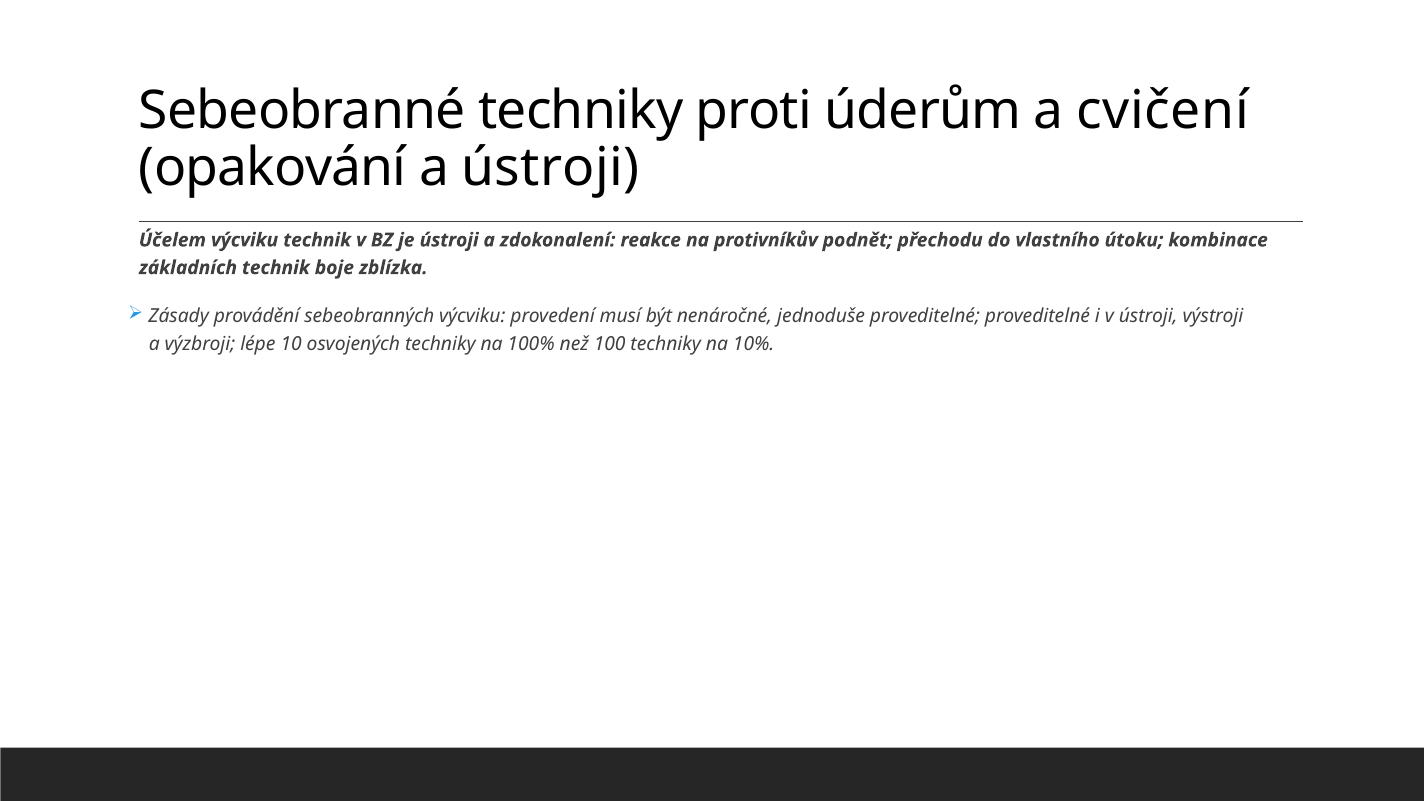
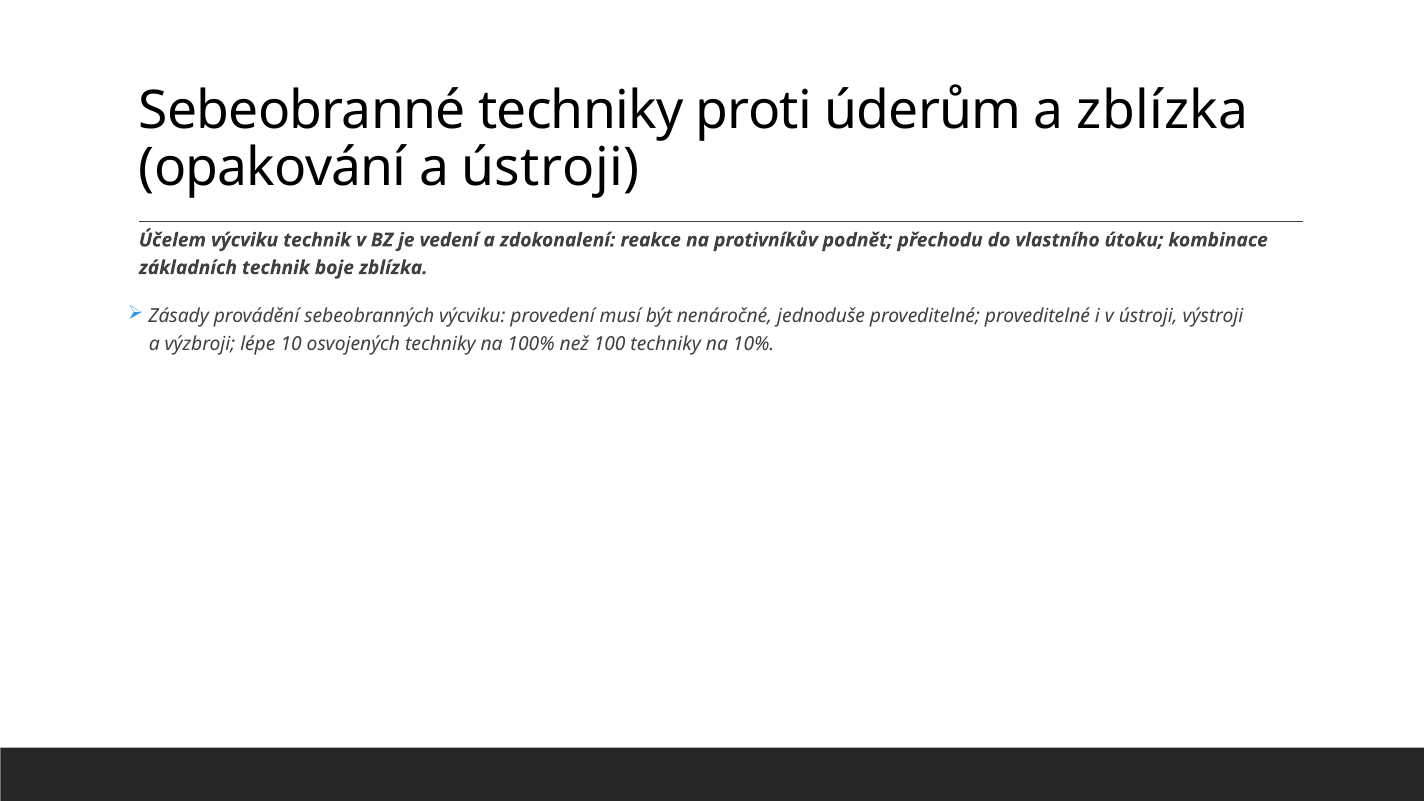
a cvičení: cvičení -> zblízka (1163, 111)
je ústroji: ústroji -> vedení (449, 240)
